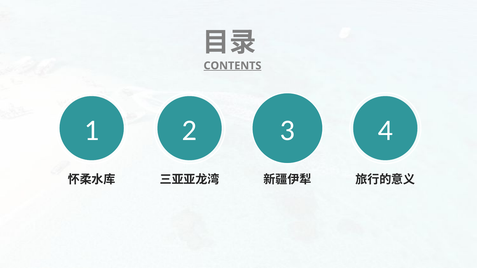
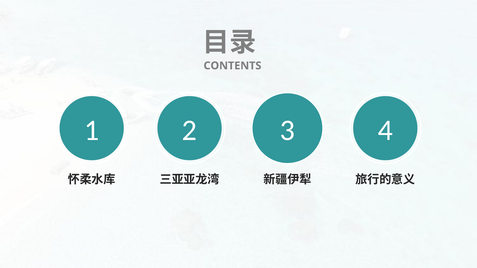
CONTENTS underline: present -> none (232, 66)
